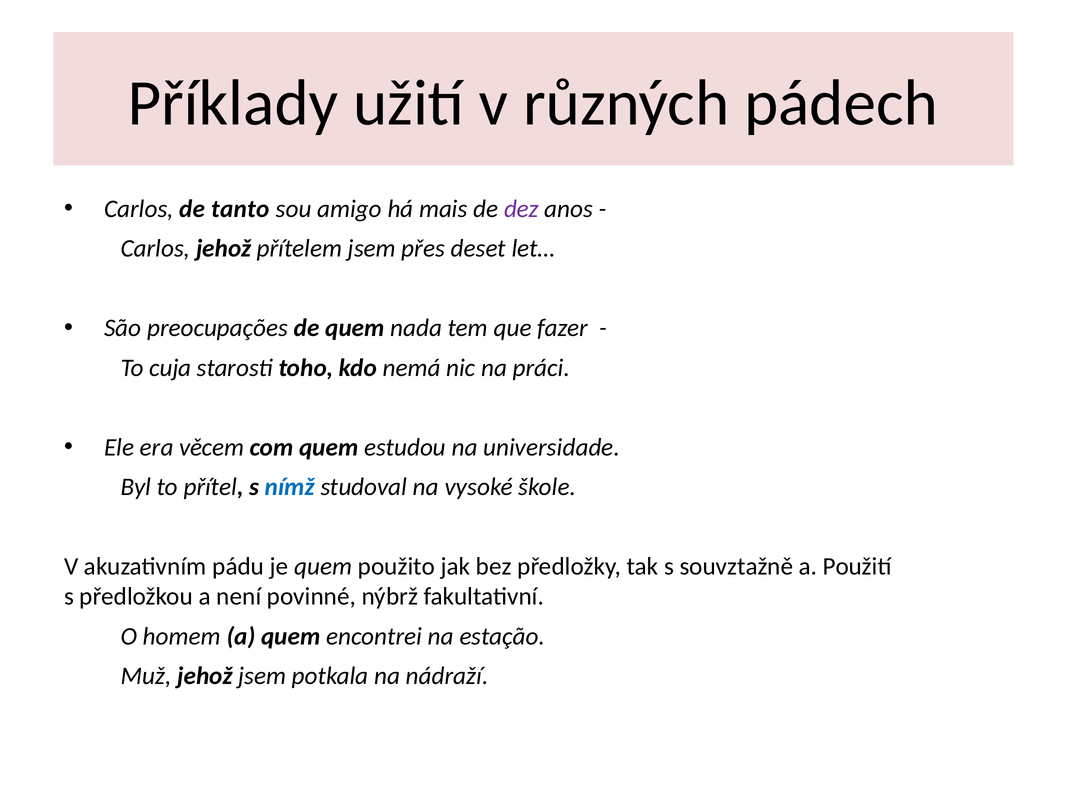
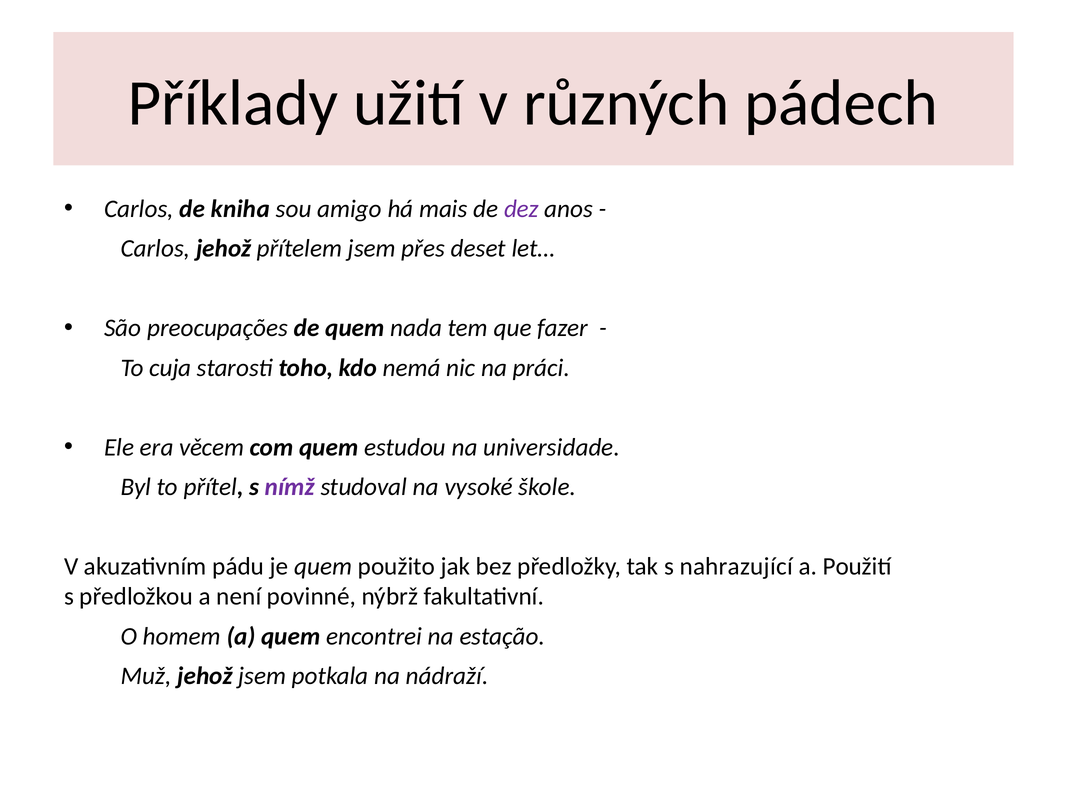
tanto: tanto -> kniha (240, 209)
nímž colour: blue -> purple (290, 487)
souvztažně: souvztažně -> nahrazující (736, 567)
